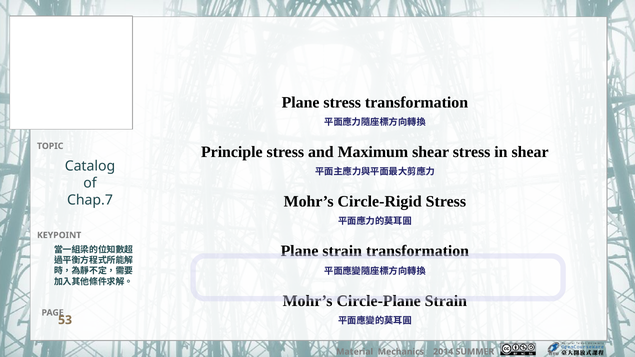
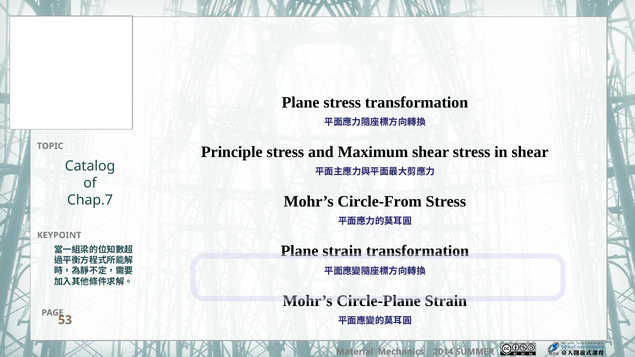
Circle-Rigid: Circle-Rigid -> Circle-From (380, 202)
